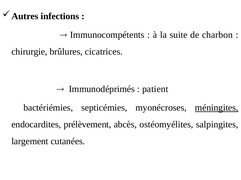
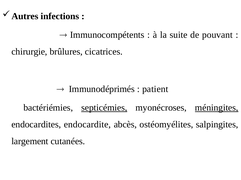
charbon: charbon -> pouvant (217, 35)
septicémies underline: none -> present (104, 108)
prélèvement: prélèvement -> endocardite (87, 125)
